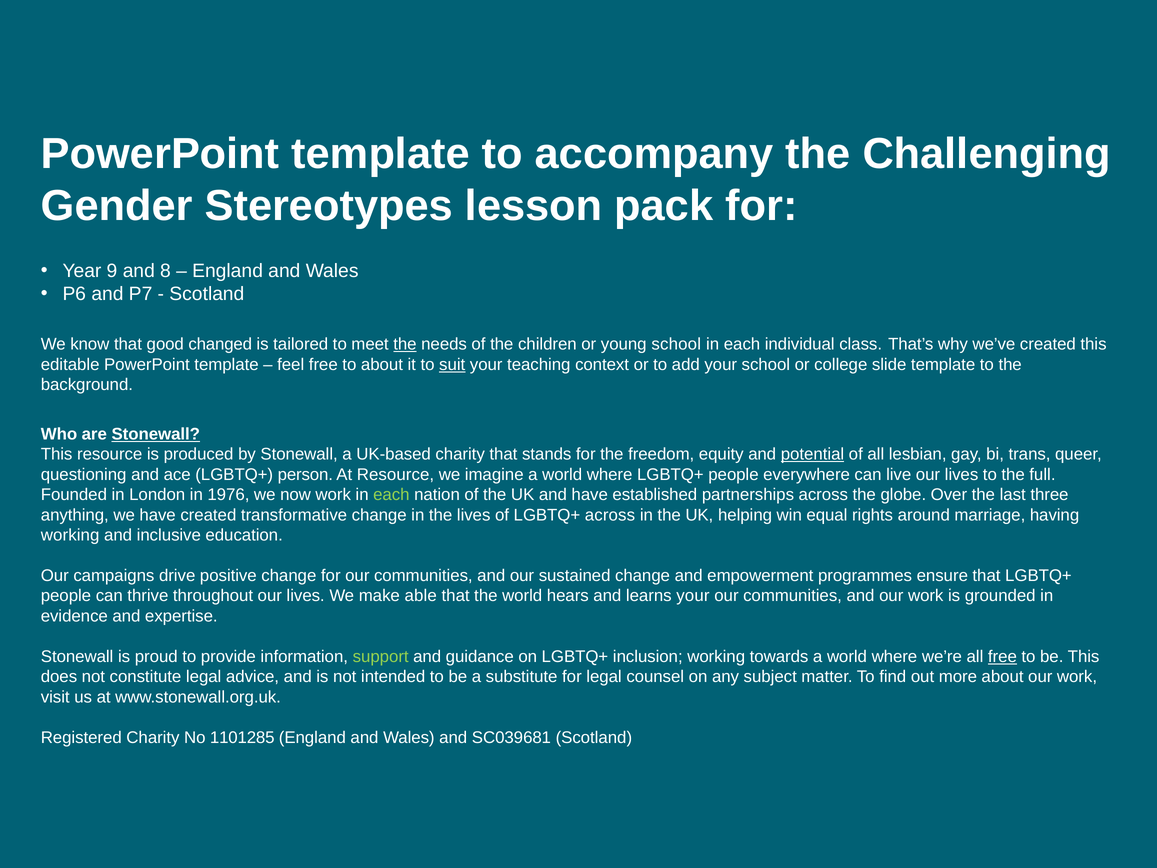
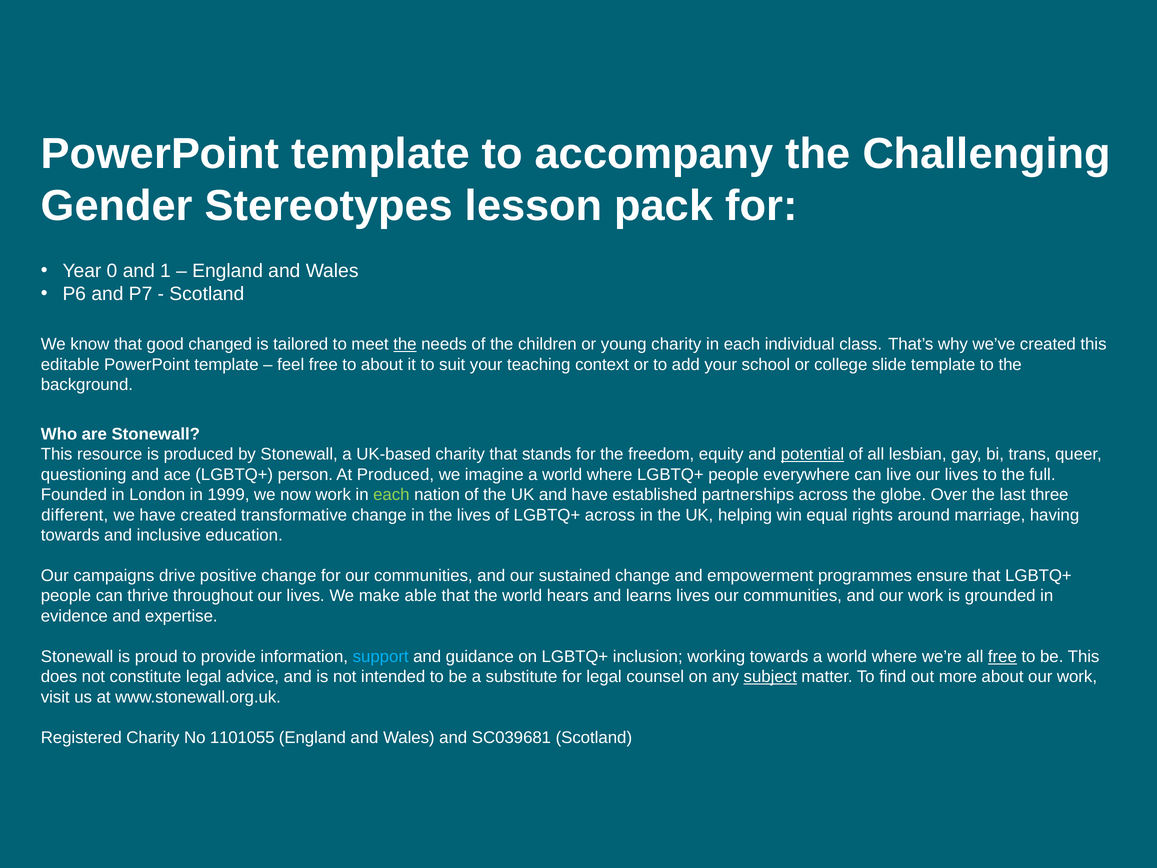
9: 9 -> 0 (112, 271)
8: 8 -> 1 (165, 271)
young school: school -> charity (676, 344)
suit underline: present -> none (452, 365)
Stonewall underline: present -> none (156, 434)
At Resource: Resource -> Produced (395, 474)
1976: 1976 -> 1999 (228, 495)
anything: anything -> different (75, 515)
working: working -> towards (70, 535)
learns your: your -> lives (693, 596)
support colour: light green -> light blue (381, 656)
subject underline: none -> present (770, 677)
1101285: 1101285 -> 1101055 (242, 737)
